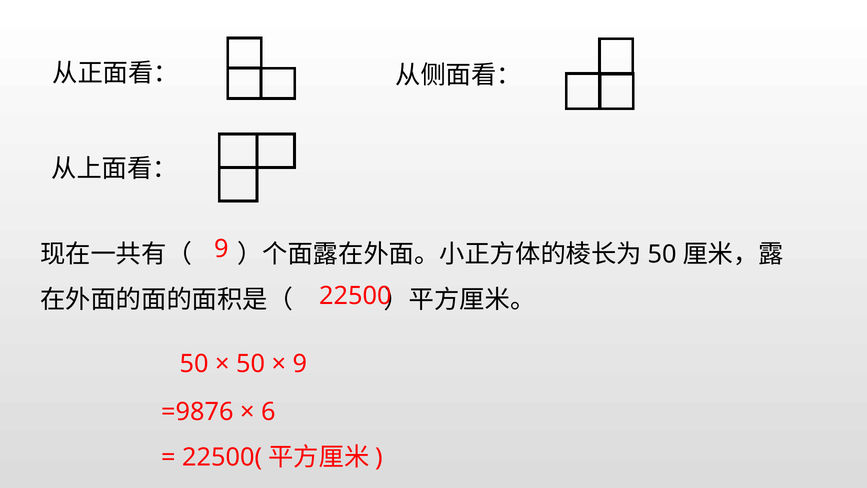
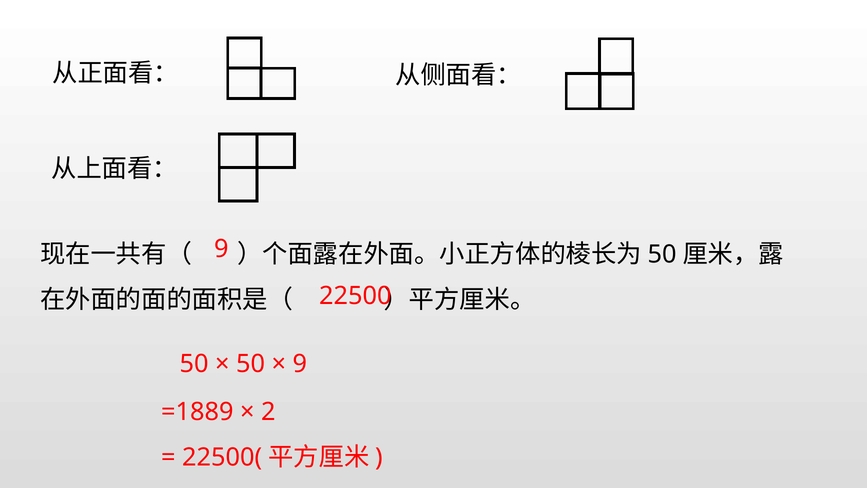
=9876: =9876 -> =1889 (197, 411)
6: 6 -> 2 (268, 411)
